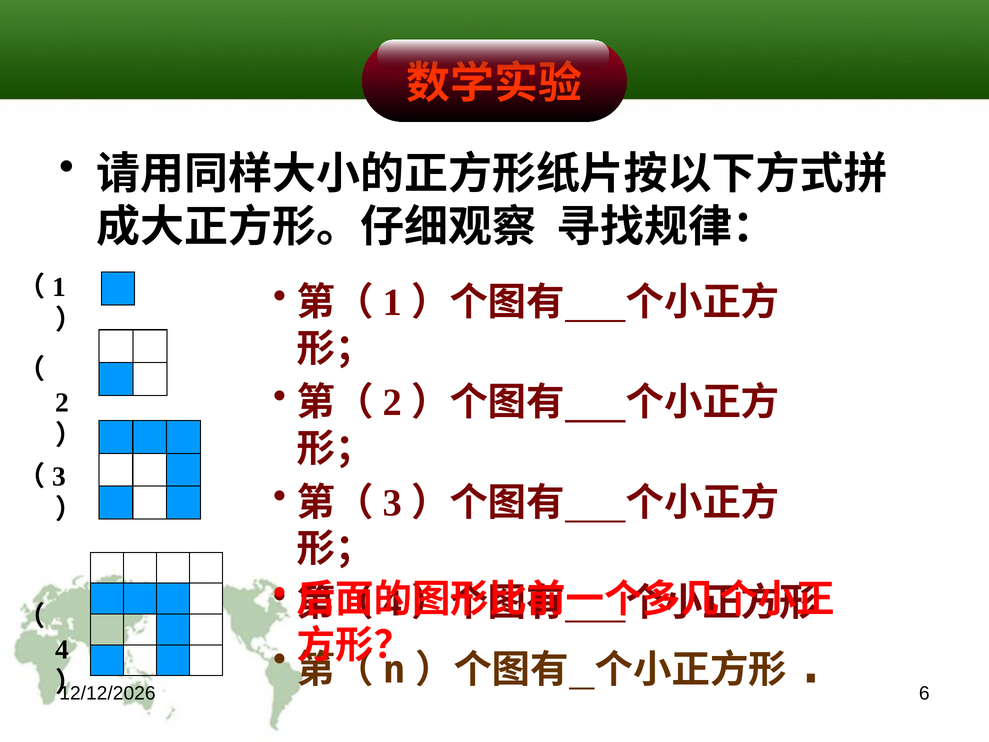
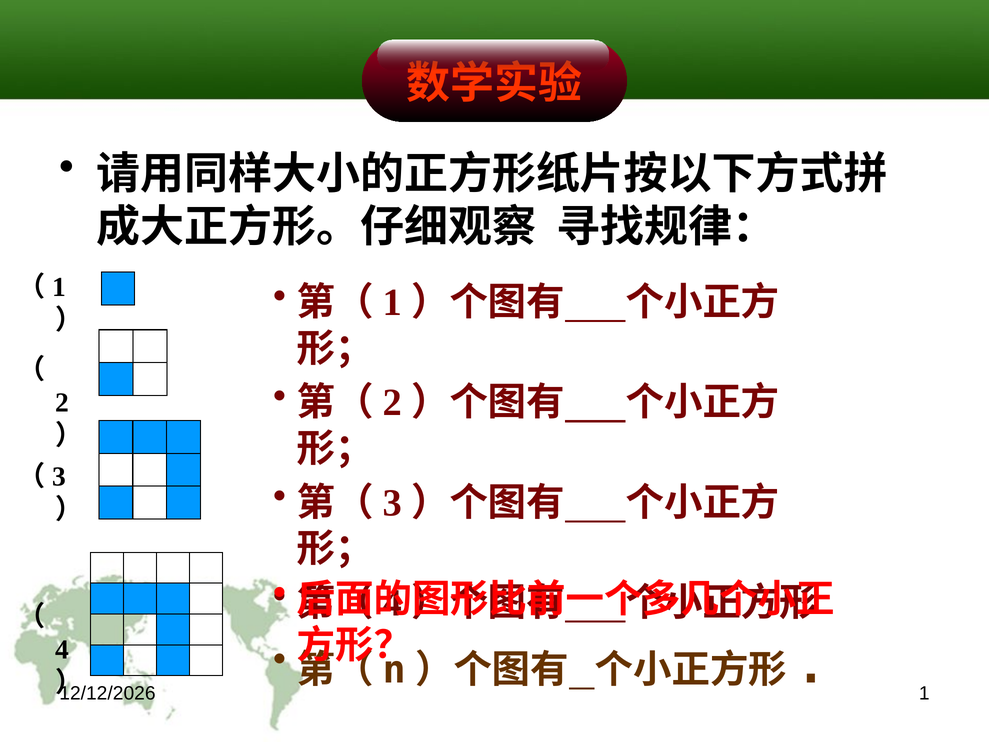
6: 6 -> 1 (924, 693)
